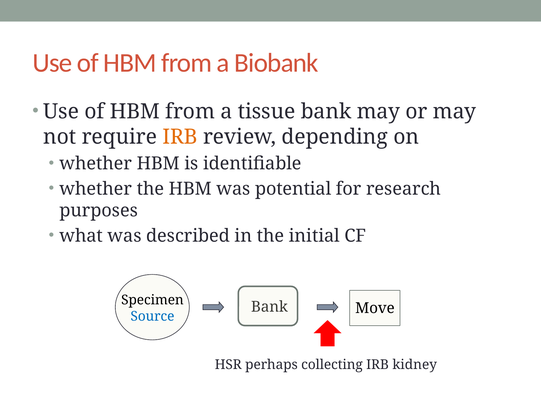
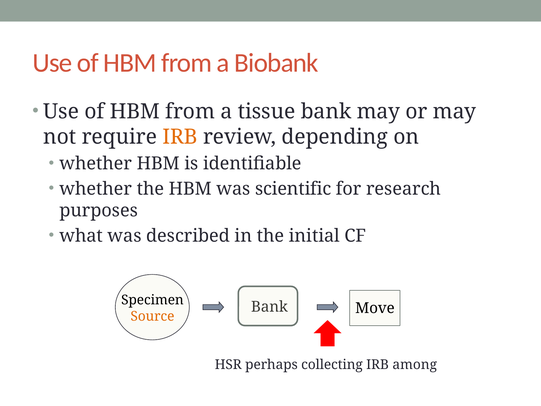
potential: potential -> scientific (293, 189)
Source colour: blue -> orange (152, 316)
kidney: kidney -> among (415, 364)
